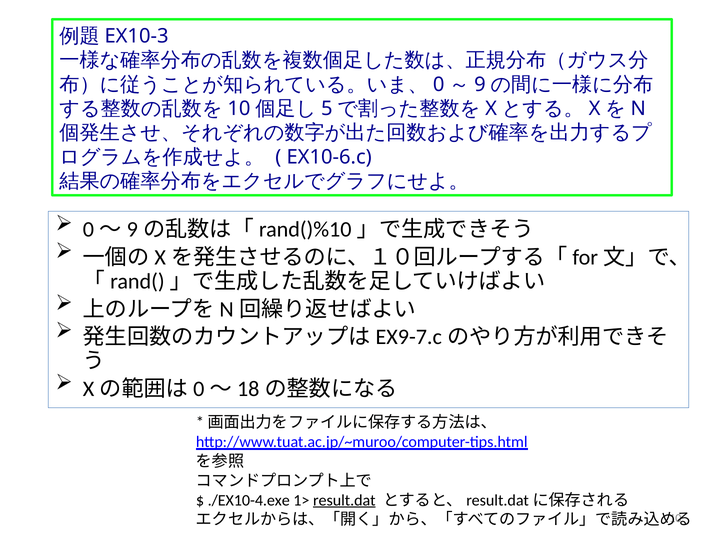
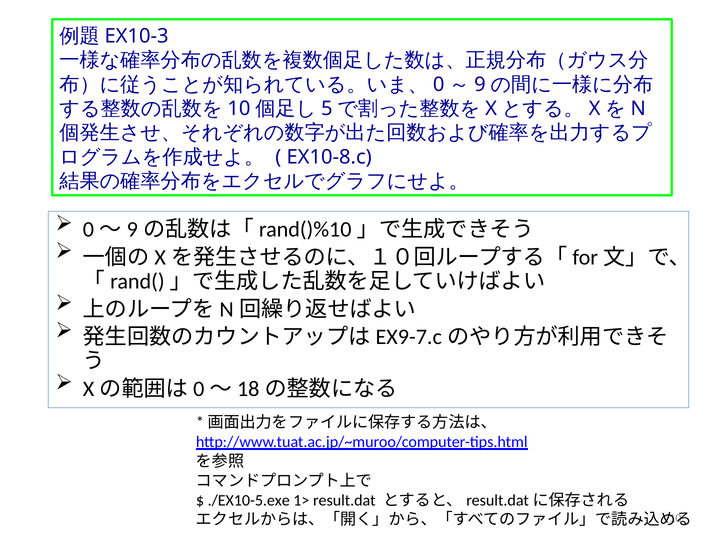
EX10-6.c: EX10-6.c -> EX10-8.c (329, 157)
./EX10-4.exe: ./EX10-4.exe -> ./EX10-5.exe (249, 501)
result.dat underline: present -> none (344, 501)
